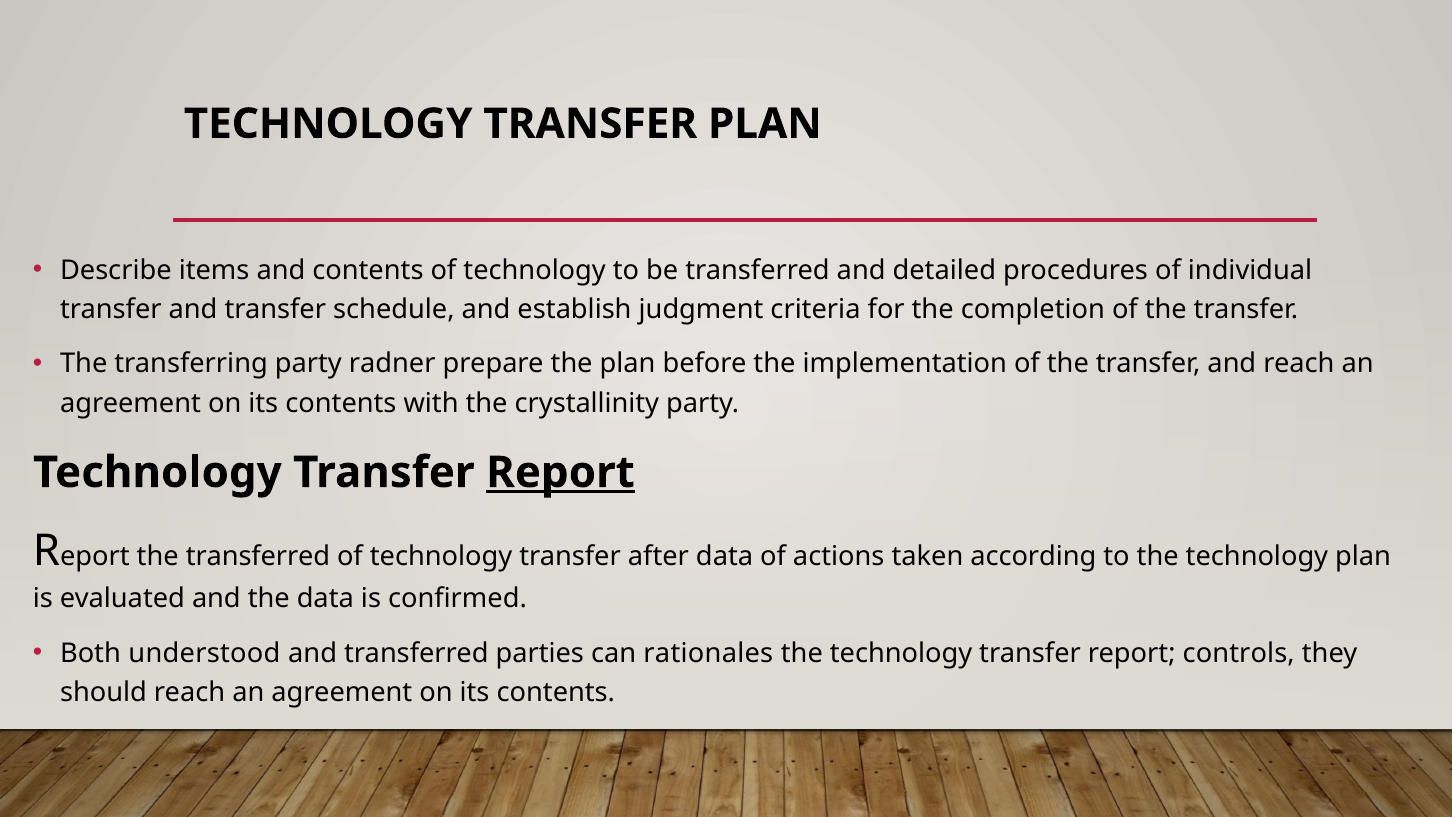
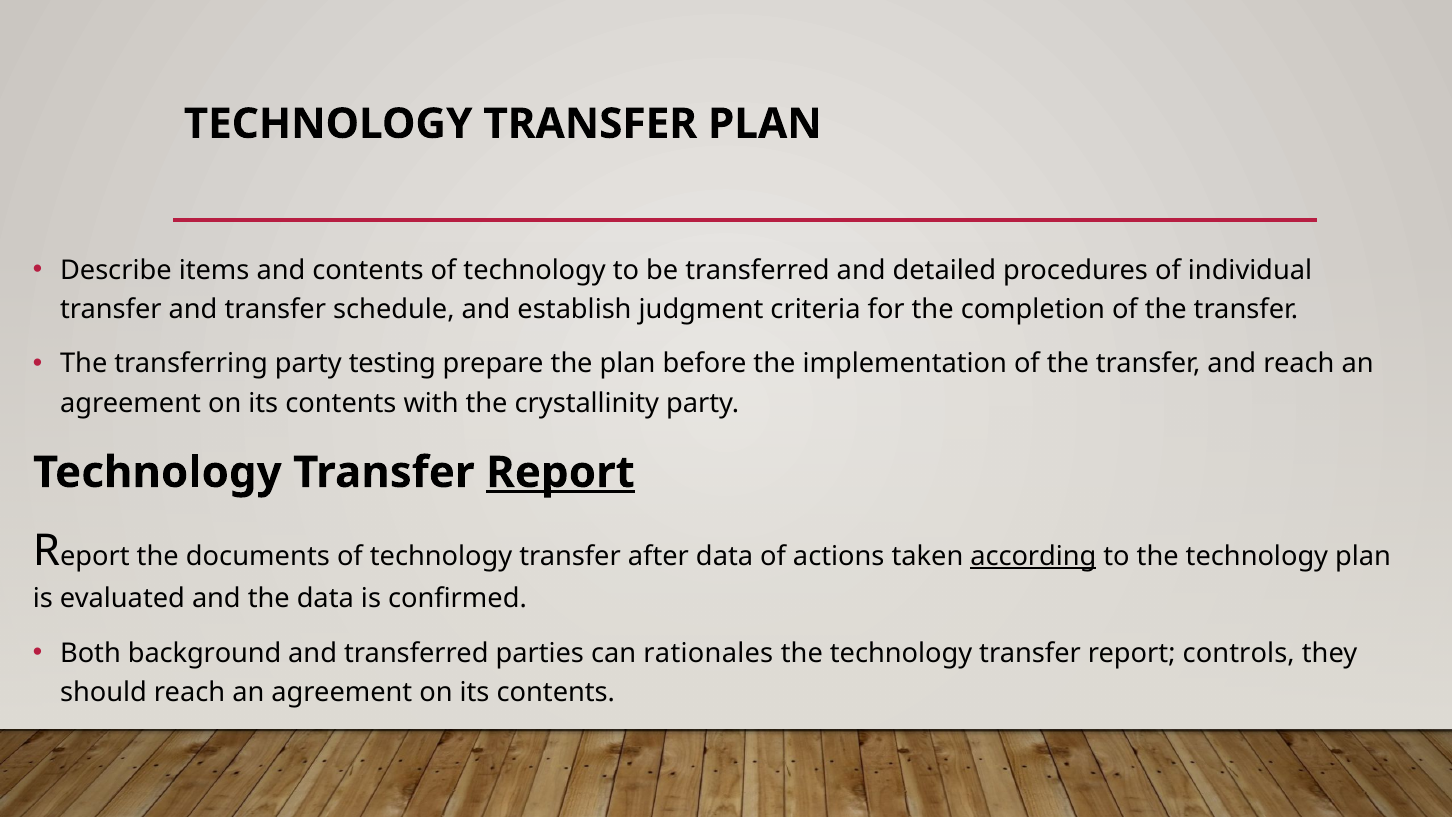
radner: radner -> testing (392, 364)
the transferred: transferred -> documents (258, 556)
according underline: none -> present (1033, 556)
understood: understood -> background (205, 653)
